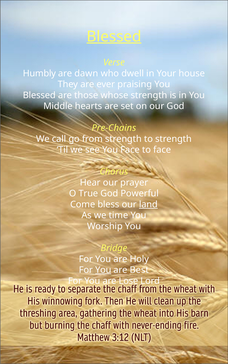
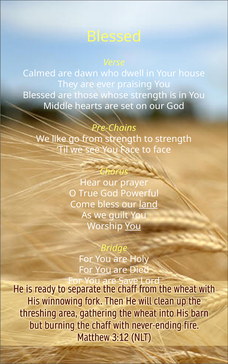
Blessed underline: present -> none (114, 37)
Humbly: Humbly -> Calmed (39, 74)
call: call -> like (59, 139)
time: time -> guilt (118, 216)
You underline: none -> present (133, 227)
Best: Best -> Died (139, 271)
Lose: Lose -> Save (128, 281)
